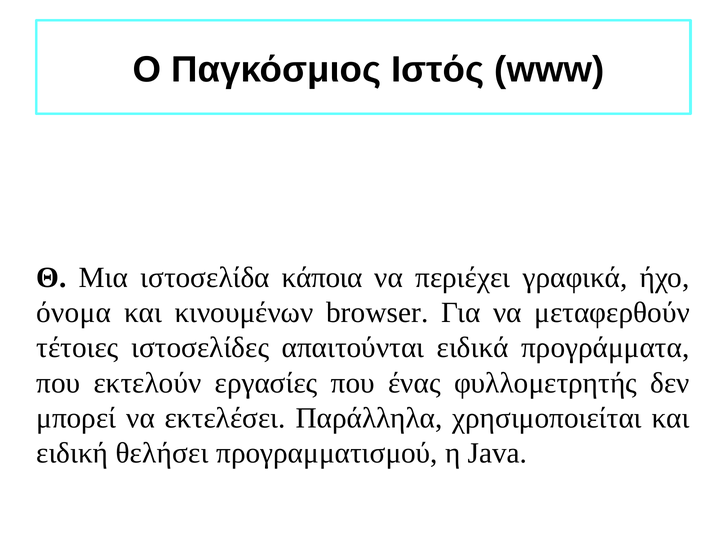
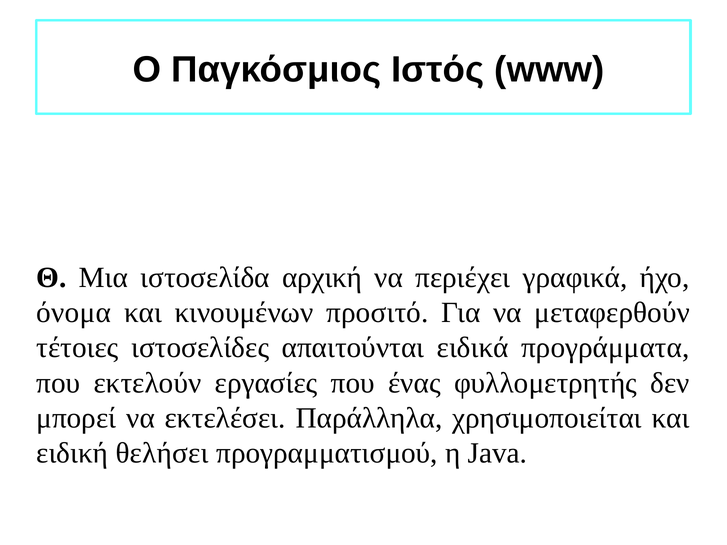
κάποια: κάποια -> αρχική (322, 277)
browser: browser -> προσιτό (377, 313)
